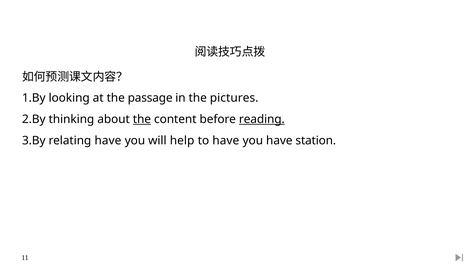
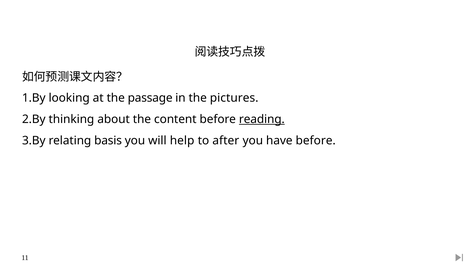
the underline: present -> none (142, 119)
relating have: have -> basis (108, 140)
to have: have -> after (226, 140)
have station: station -> before (316, 140)
